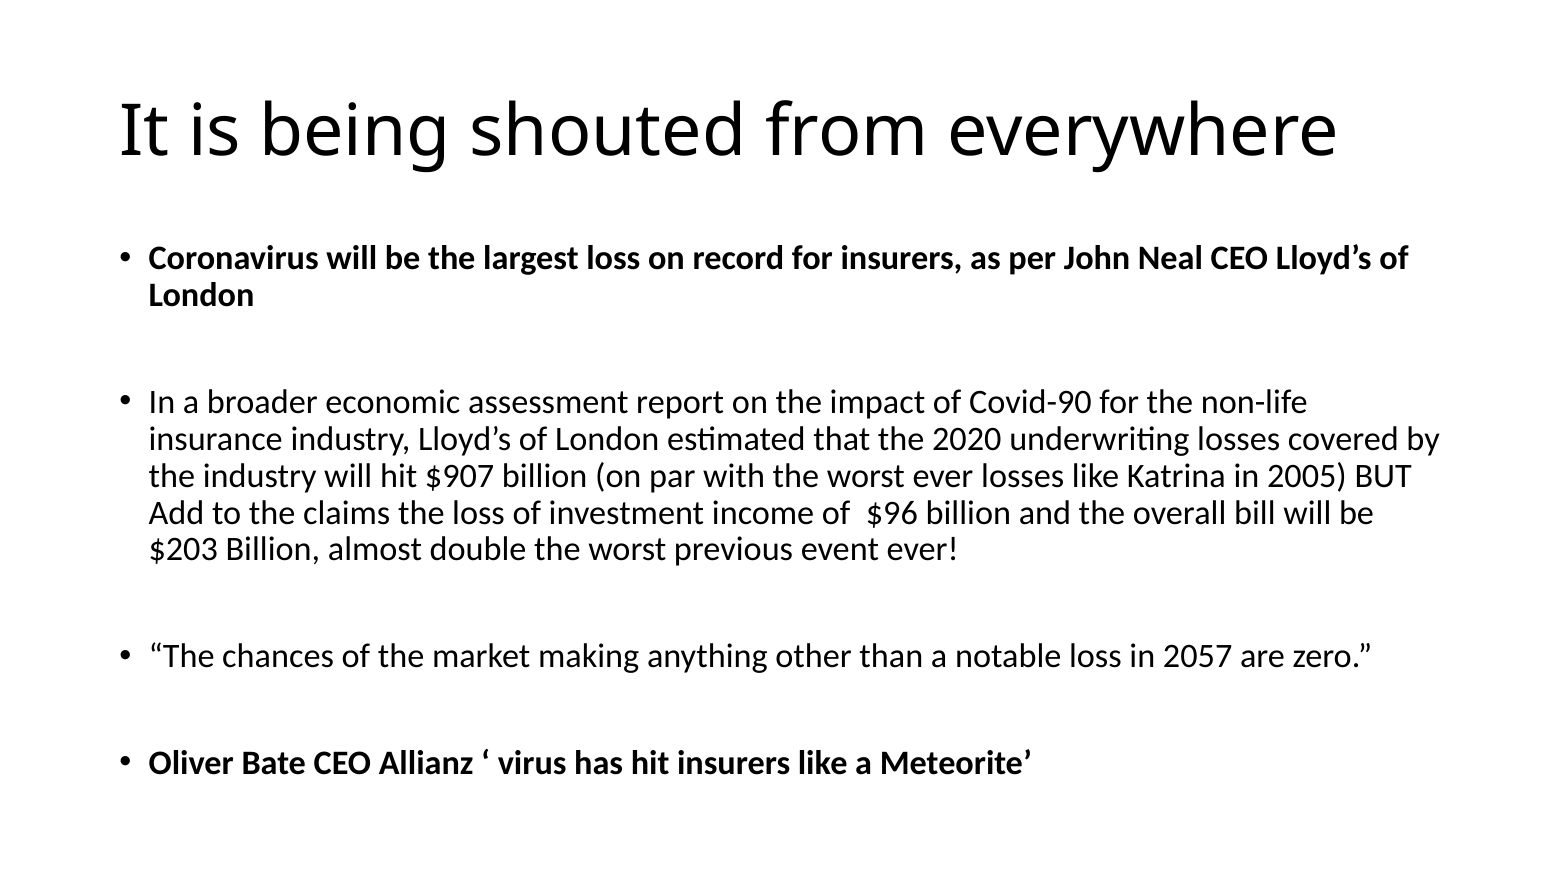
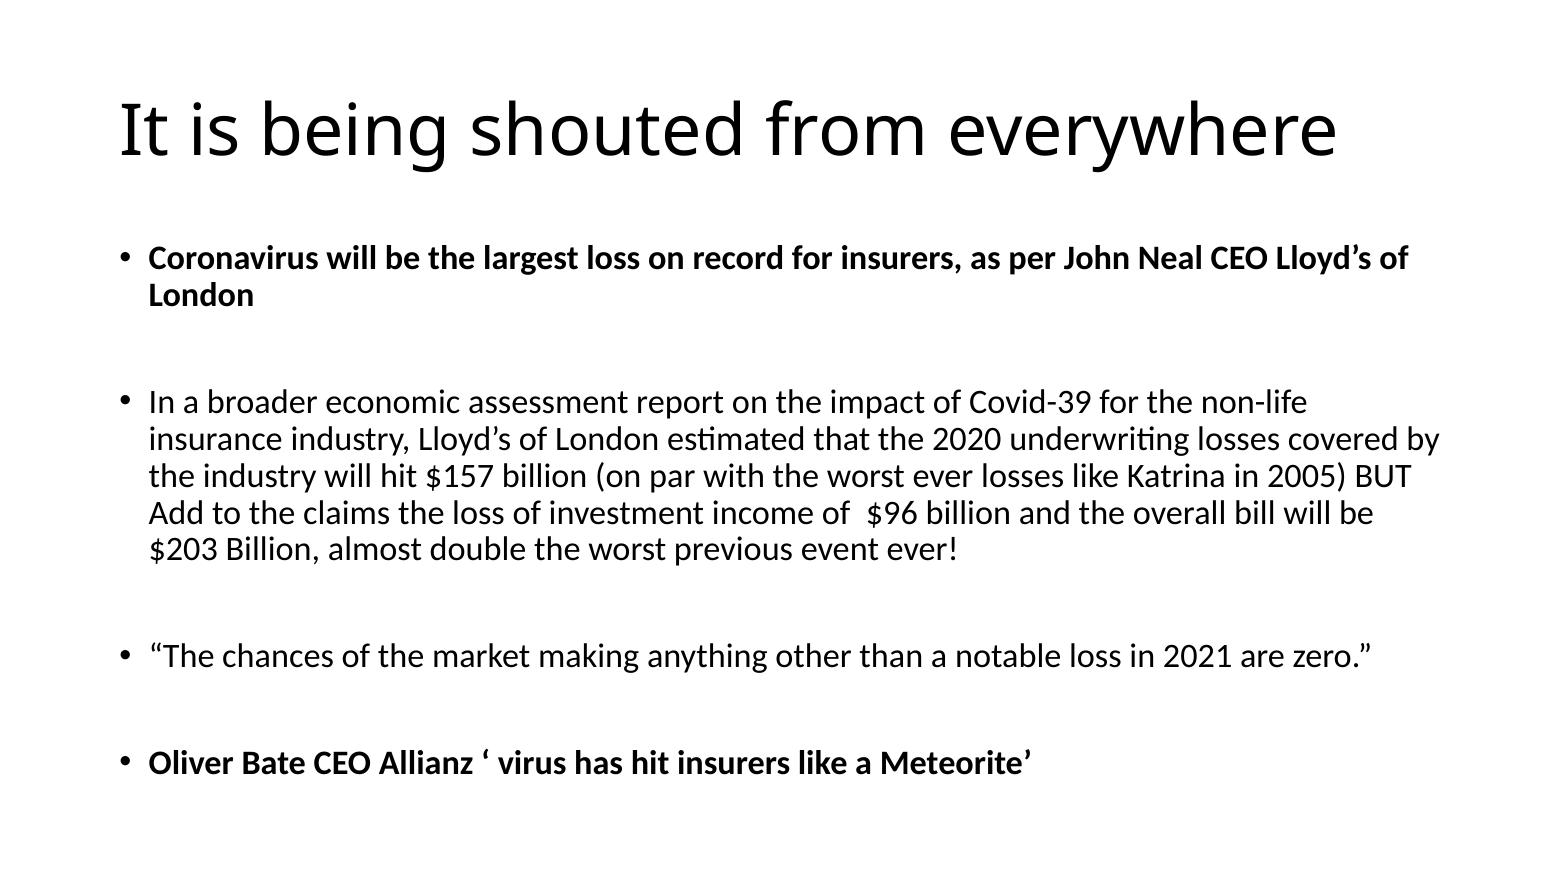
Covid-90: Covid-90 -> Covid-39 (1030, 402)
$907: $907 -> $157 (460, 476)
2057: 2057 -> 2021 (1198, 656)
